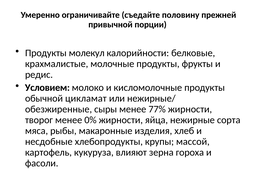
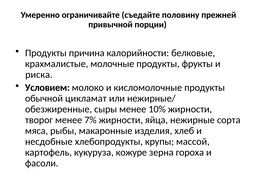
молекул: молекул -> причина (87, 53)
редис: редис -> риска (39, 75)
77%: 77% -> 10% (157, 109)
0%: 0% -> 7% (90, 120)
влияют: влияют -> кожуре (131, 152)
